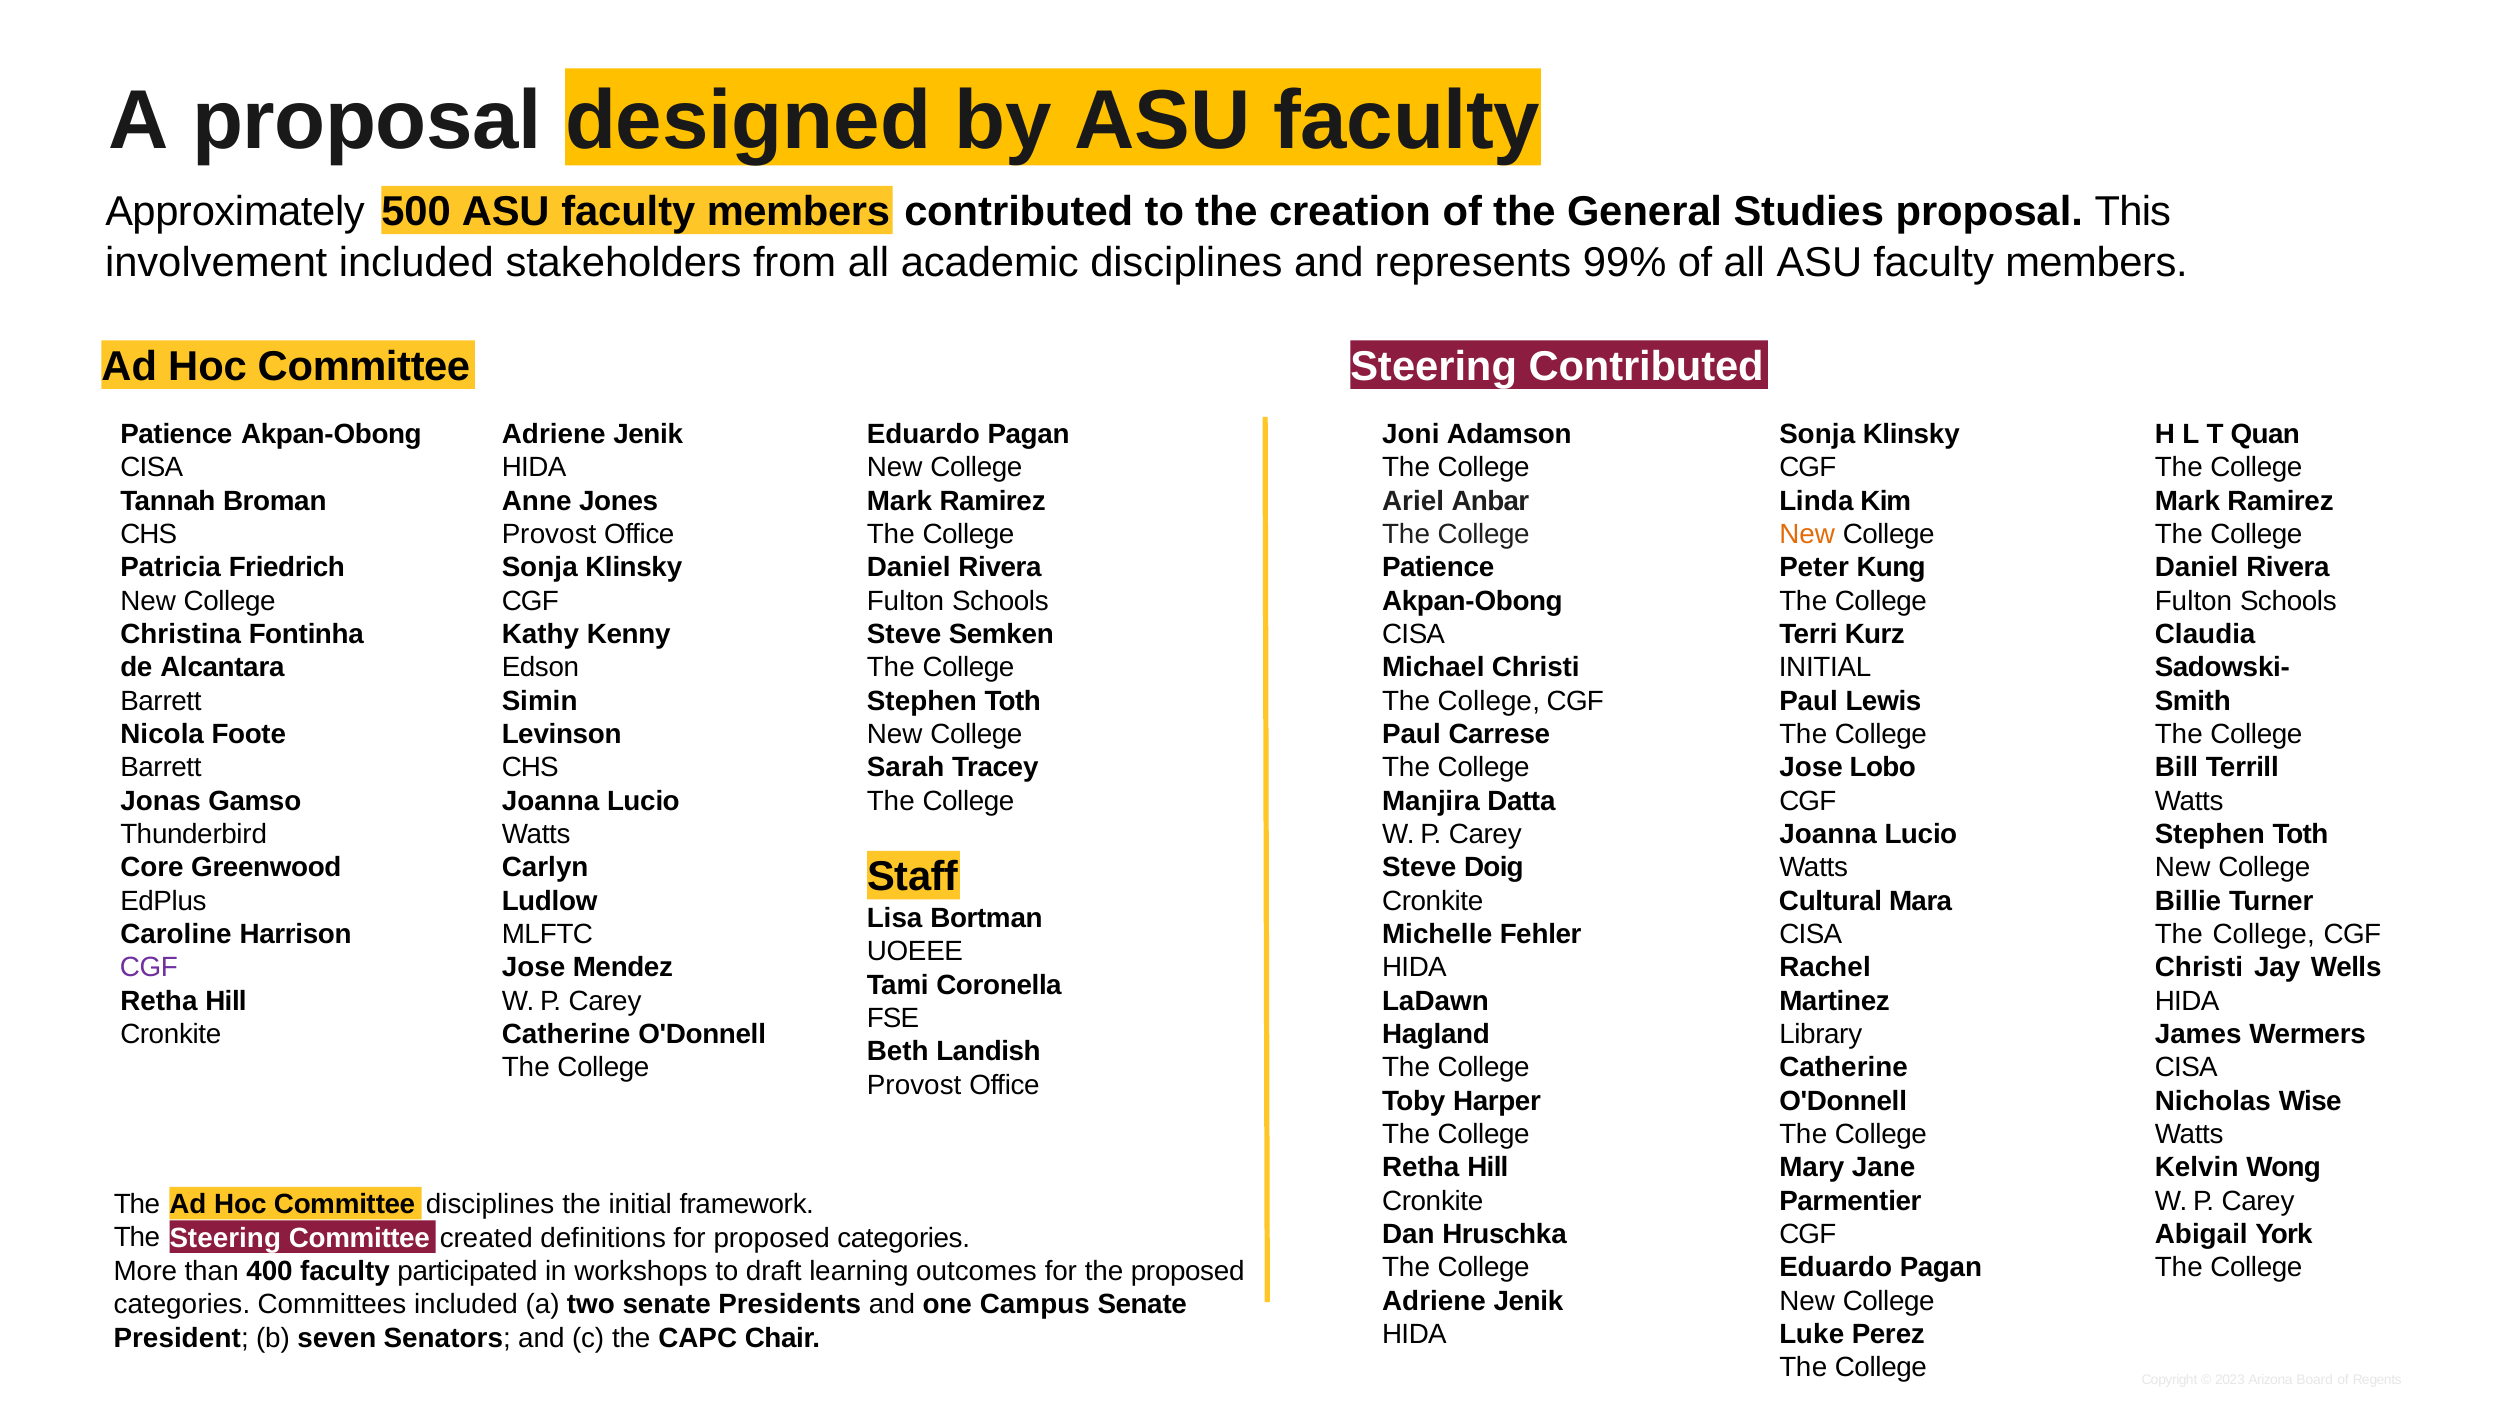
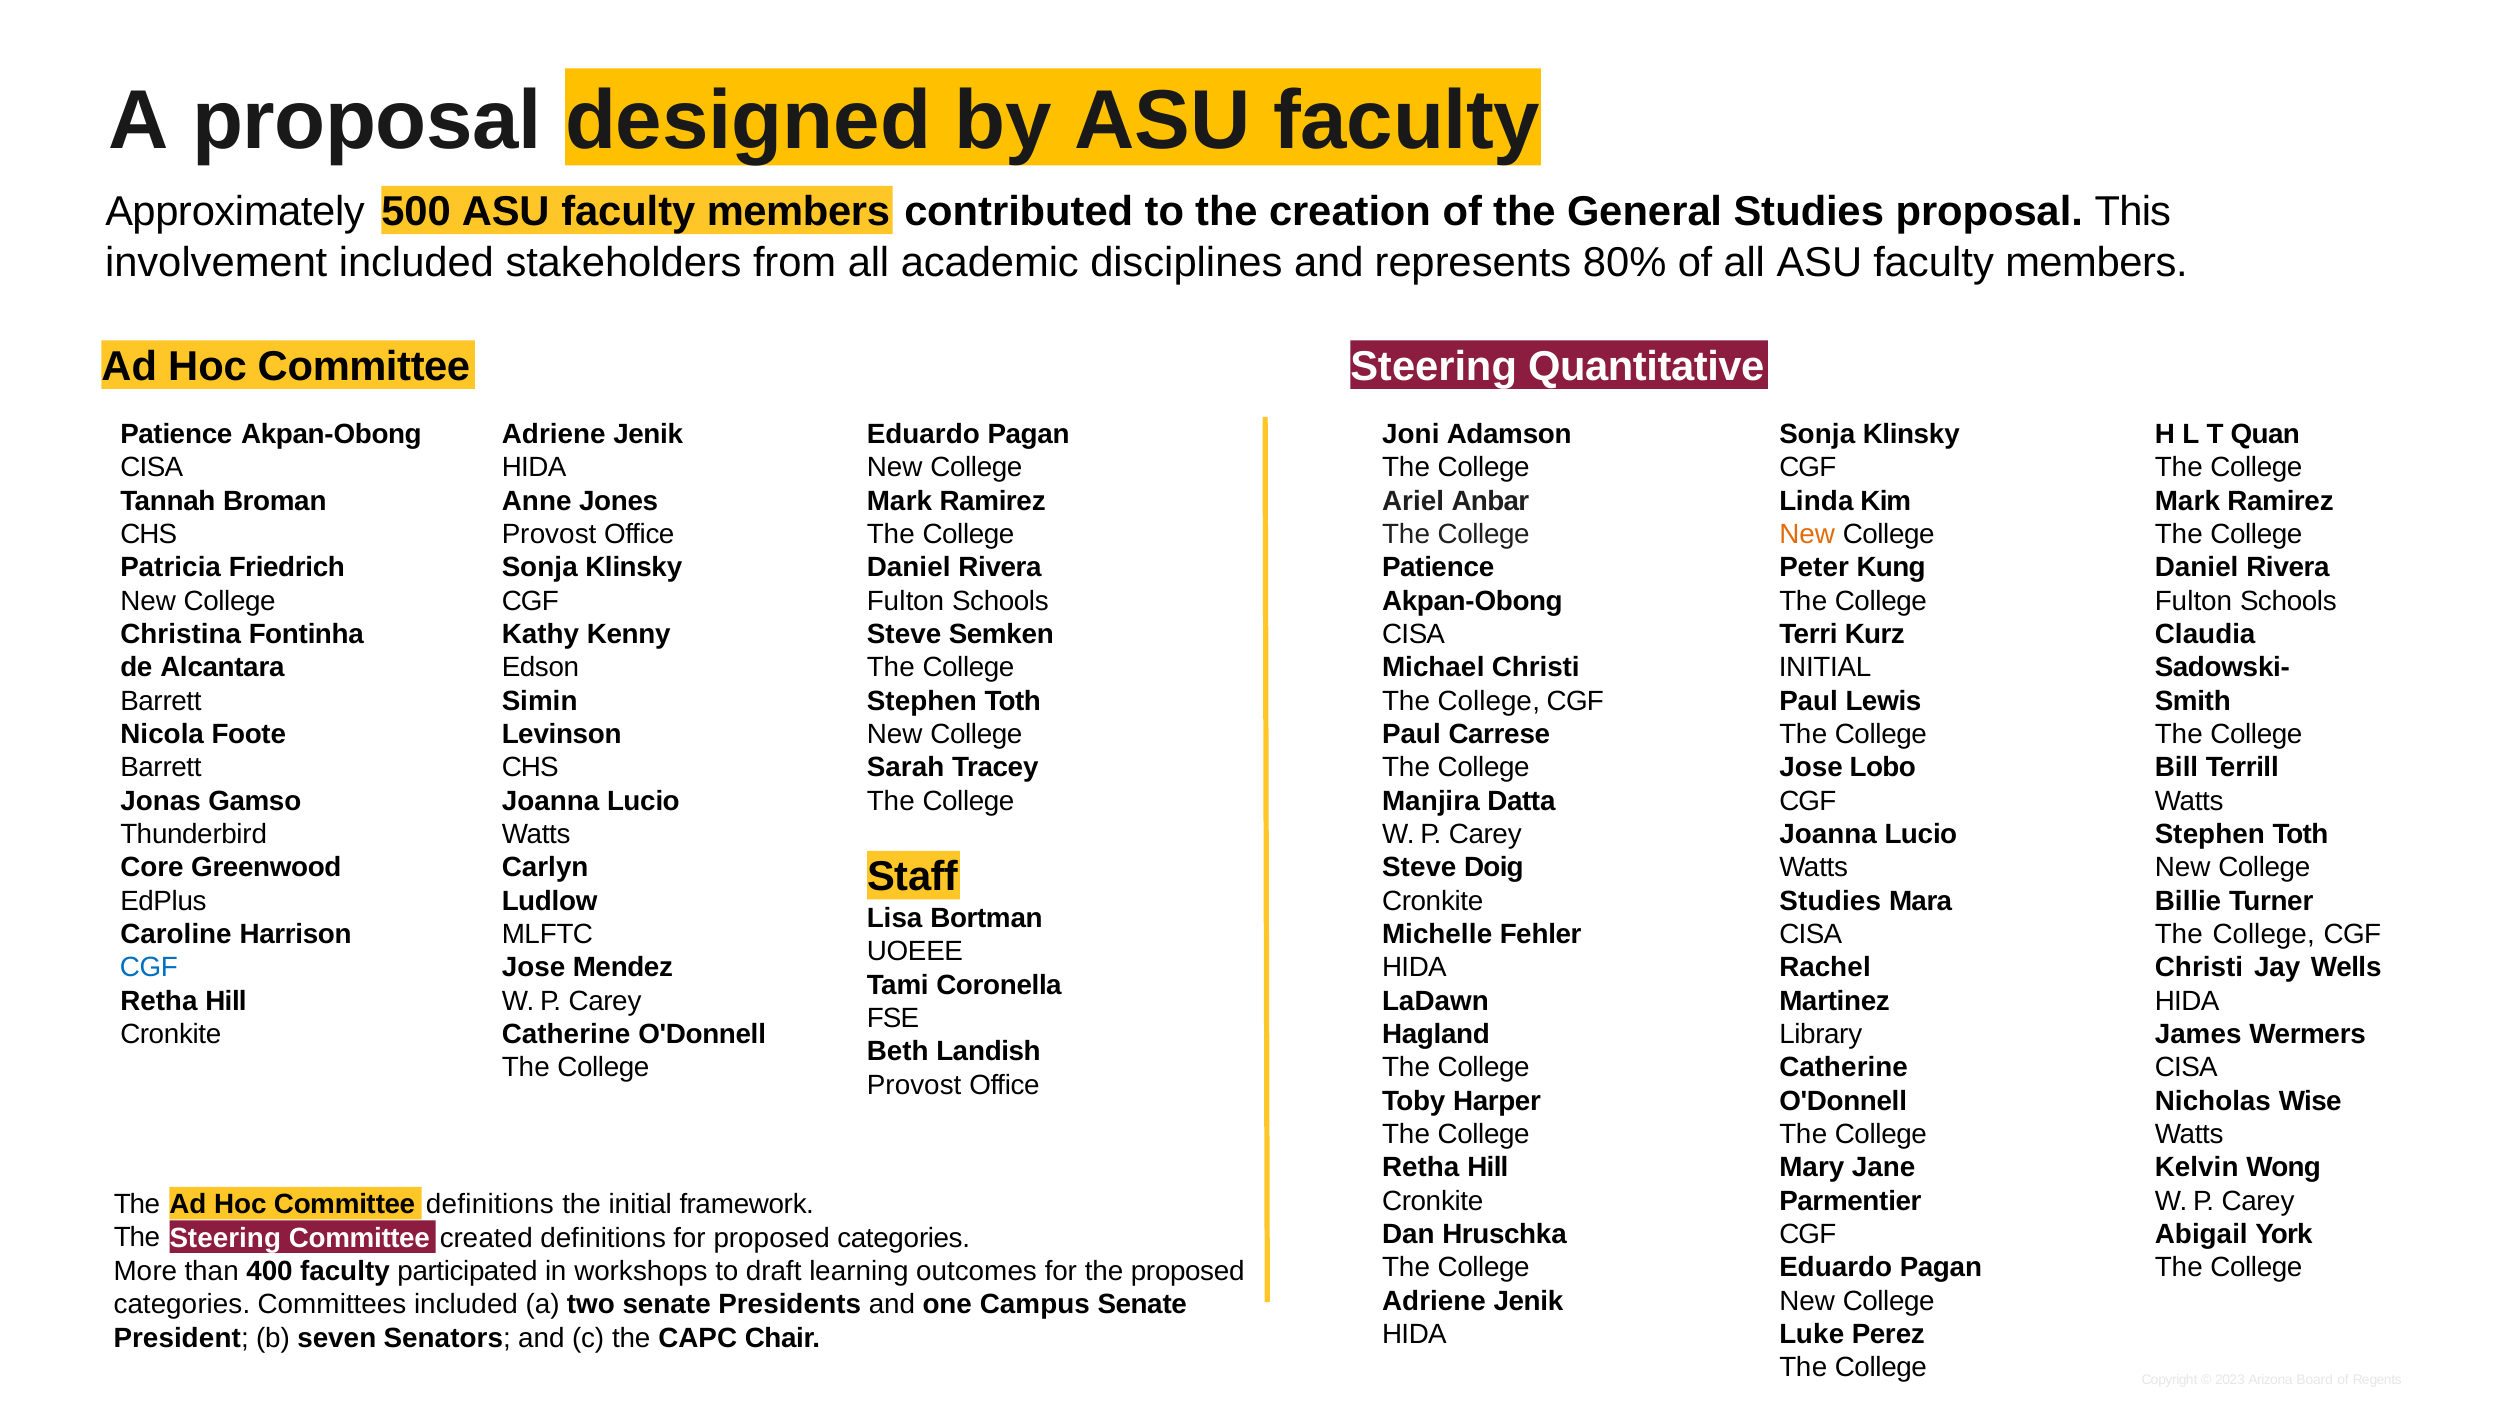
99%: 99% -> 80% (1625, 262)
Steering Contributed: Contributed -> Quantitative (1646, 367)
Cultural: Cultural -> Studies (1830, 901)
CGF colour: purple -> blue (149, 968)
Committee disciplines: disciplines -> definitions (490, 1205)
